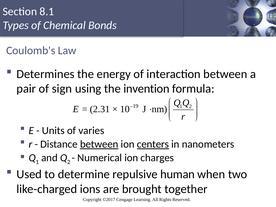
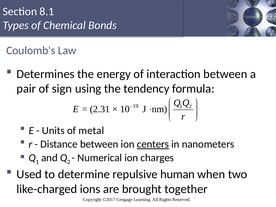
invention: invention -> tendency (146, 89)
varies: varies -> metal (91, 131)
between underline: present -> none (99, 144)
